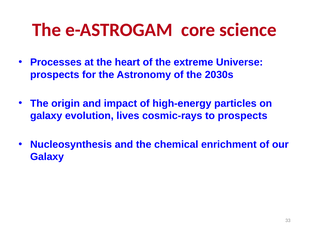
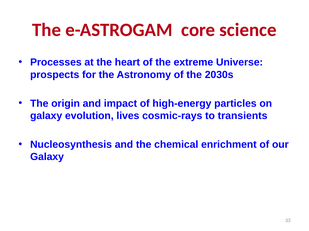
to prospects: prospects -> transients (243, 116)
